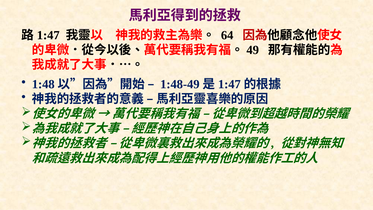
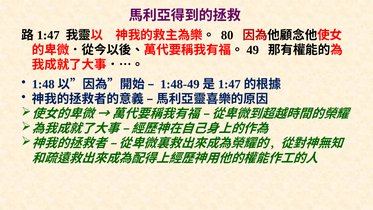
64: 64 -> 80 (227, 35)
